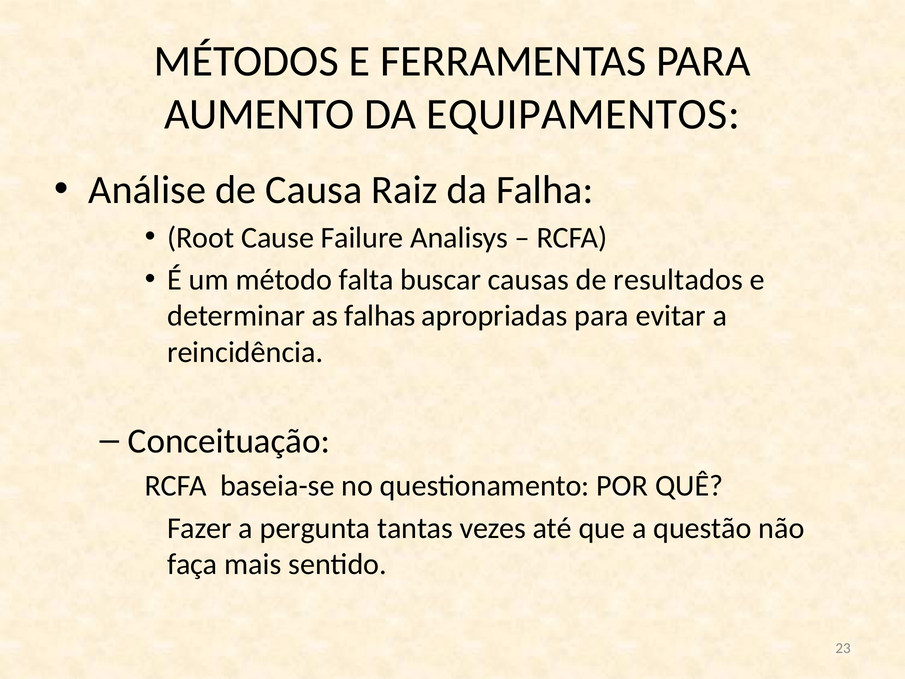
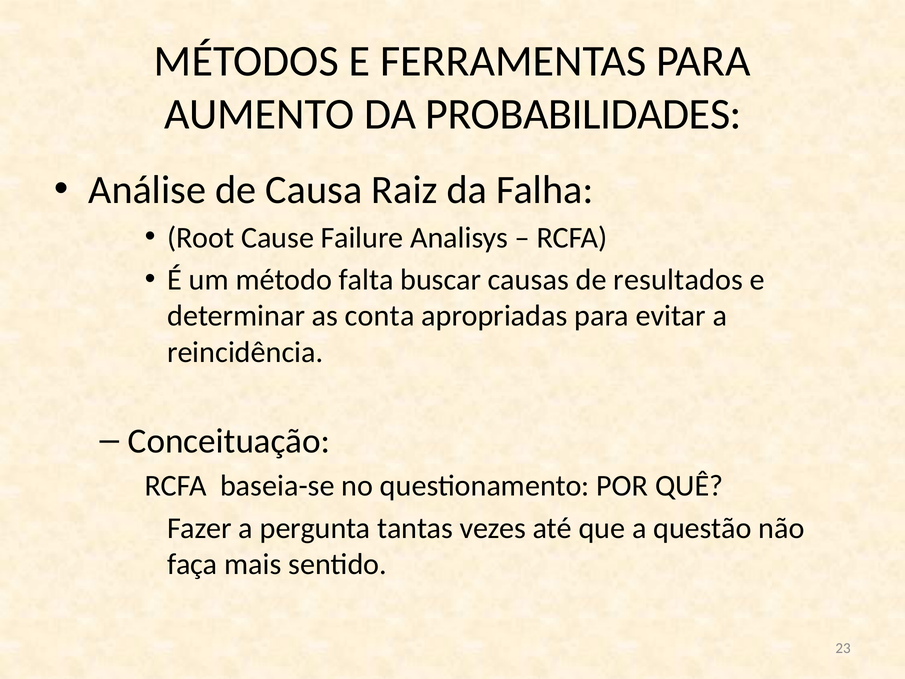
EQUIPAMENTOS: EQUIPAMENTOS -> PROBABILIDADES (583, 114)
falhas: falhas -> conta (380, 316)
